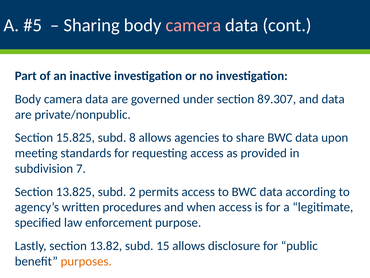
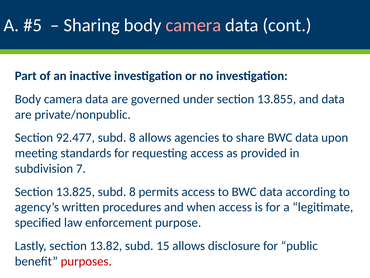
89.307: 89.307 -> 13.855 (277, 99)
15.825: 15.825 -> 92.477 (75, 137)
13.825 subd 2: 2 -> 8 (132, 191)
purposes colour: orange -> red (86, 261)
